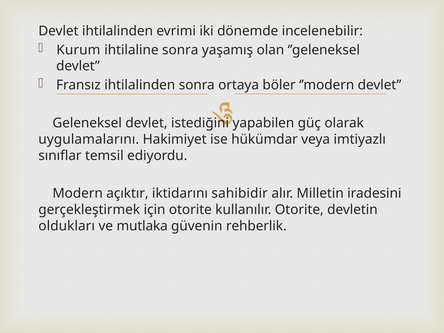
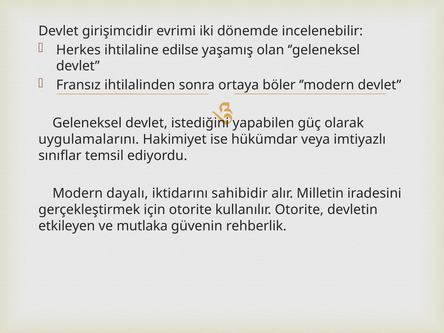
Devlet ihtilalinden: ihtilalinden -> girişimcidir (118, 31)
Kurum: Kurum -> Herkes (78, 50)
ihtilaline sonra: sonra -> edilse (180, 50)
açıktır: açıktır -> dayalı (127, 194)
oldukları: oldukları -> etkileyen (67, 226)
